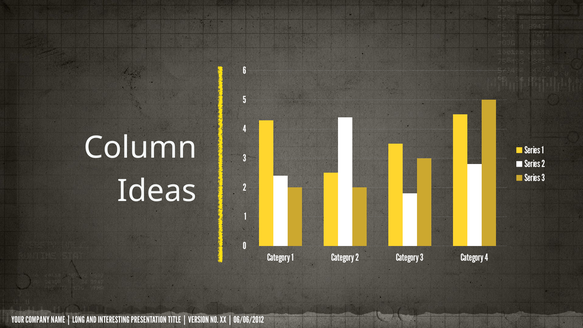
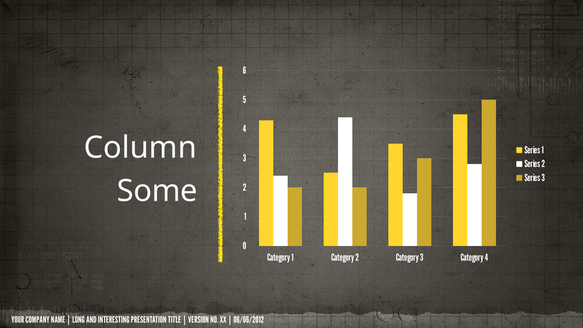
Ideas: Ideas -> Some (157, 191)
